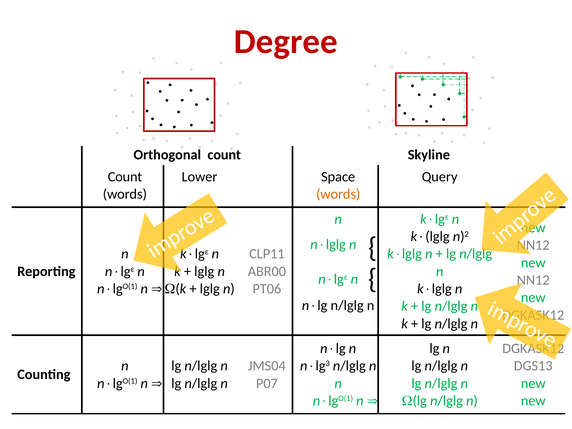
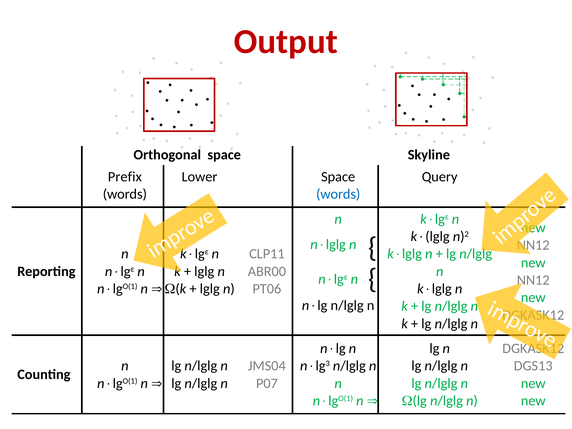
Degree: Degree -> Output (286, 42)
Orthogonal count: count -> space (224, 155)
Count: Count -> Prefix (125, 177)
words colour: orange -> blue (338, 194)
